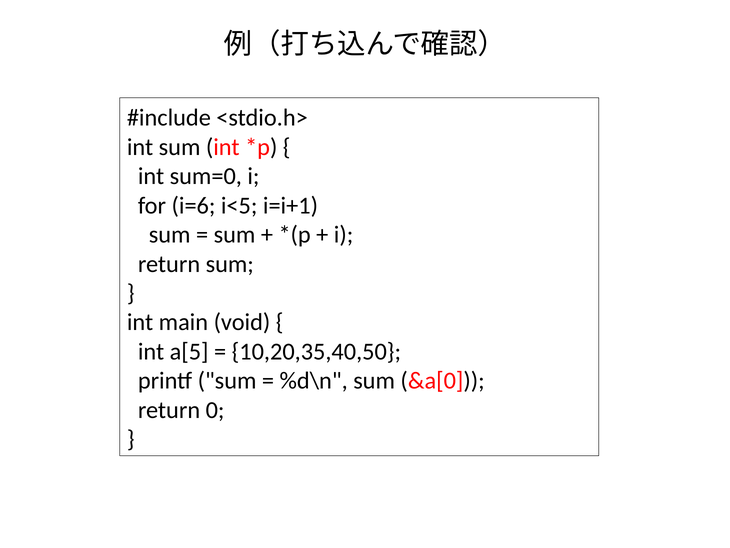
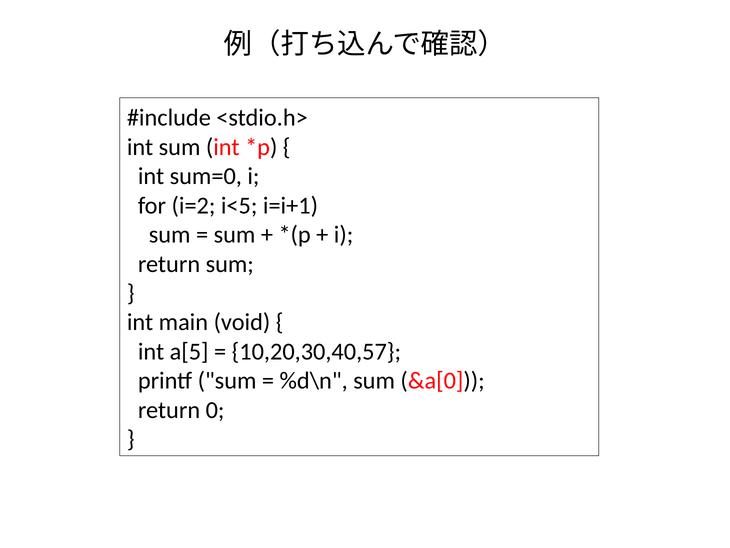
i=6: i=6 -> i=2 (194, 205)
10,20,35,40,50: 10,20,35,40,50 -> 10,20,30,40,57 (316, 351)
